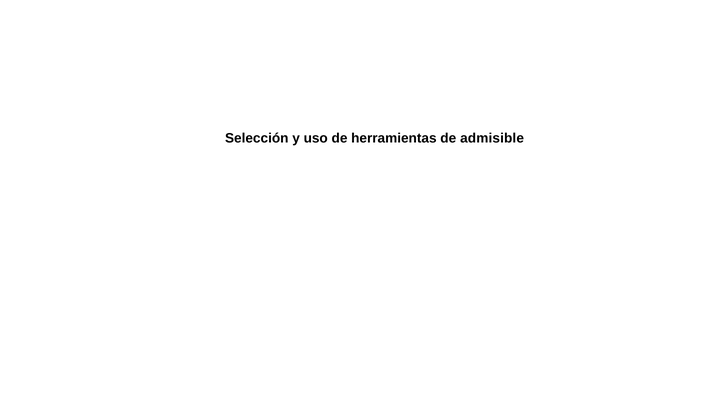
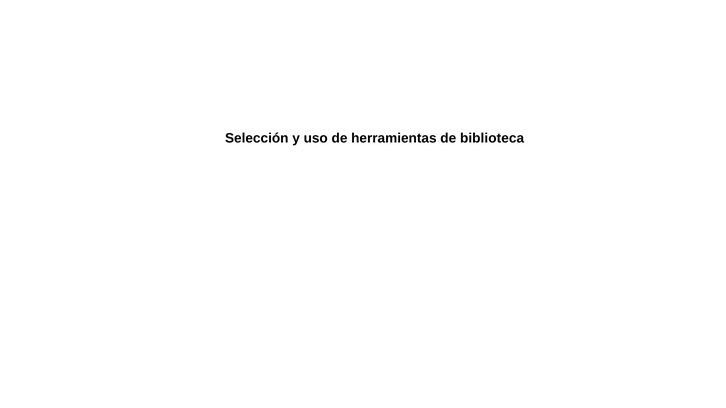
admisible: admisible -> biblioteca (492, 139)
